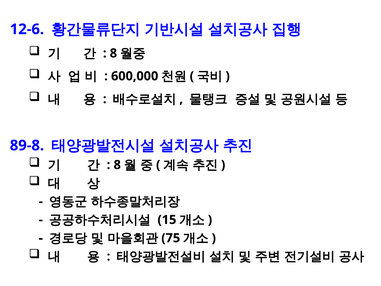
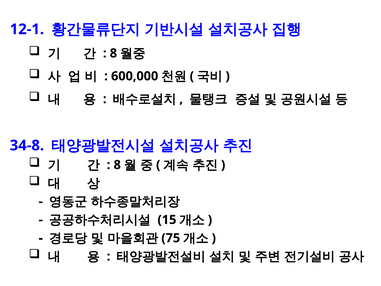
12-6: 12-6 -> 12-1 (27, 29)
89-8: 89-8 -> 34-8 (27, 145)
